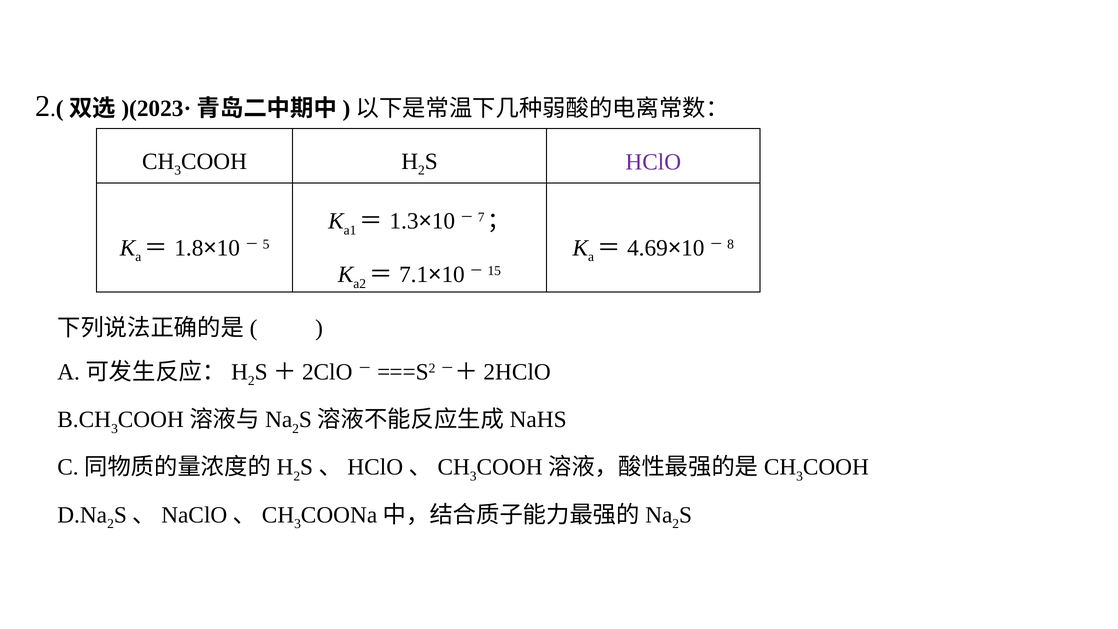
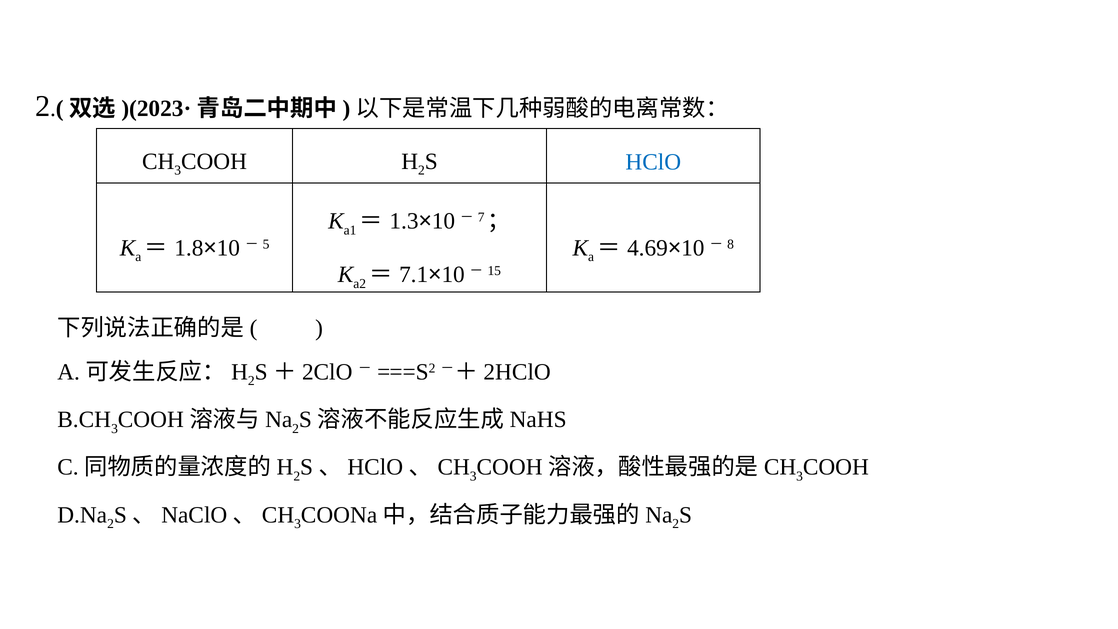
HClO colour: purple -> blue (653, 162)
